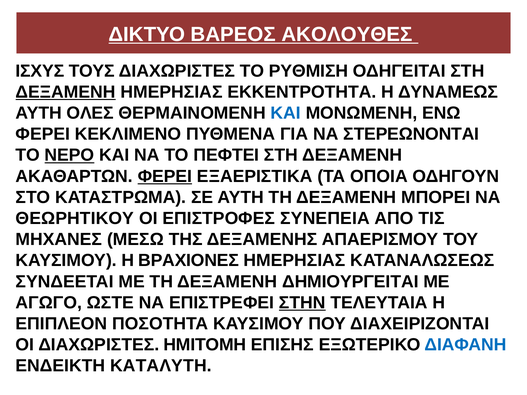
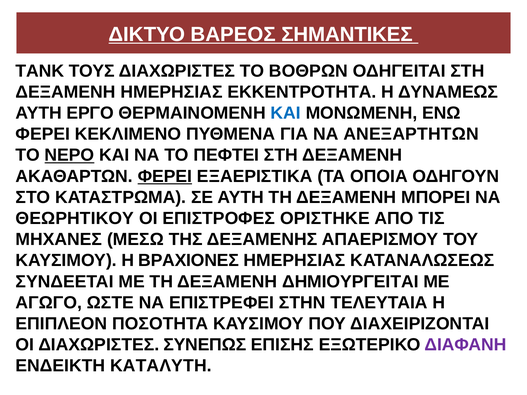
ΑΚΟΛΟΥΘΕΣ: ΑΚΟΛΟΥΘΕΣ -> ΣΗΜΑΝΤΙΚΕΣ (347, 34)
ΙΣΧΥΣ: ΙΣΧΥΣ -> TANK (40, 71)
ΡΥΘΜΙΣΗ: ΡΥΘΜΙΣΗ -> ΒΟΘΡΩΝ (308, 71)
ΔΕΞΑΜΕΝΗ underline: present -> none (66, 92)
ΟΛΕΣ: ΟΛΕΣ -> ΕΡΓΟ (90, 113)
ΣΤΕΡΕΩΝΟΝΤΑΙ: ΣΤΕΡΕΩΝΟΝΤΑΙ -> ΑΝΕΞΑΡΤΗΤΩΝ (411, 134)
ΣΥΝΕΠΕΙΑ: ΣΥΝΕΠΕΙΑ -> ΟΡΙΣΤΗΚΕ (325, 218)
ΣΤΗΝ underline: present -> none (302, 303)
ΗΜΙΤΟΜΗ: ΗΜΙΤΟΜΗ -> ΣΥΝΕΠΩΣ (205, 345)
ΔΙΑΦΑΝΗ colour: blue -> purple (466, 345)
